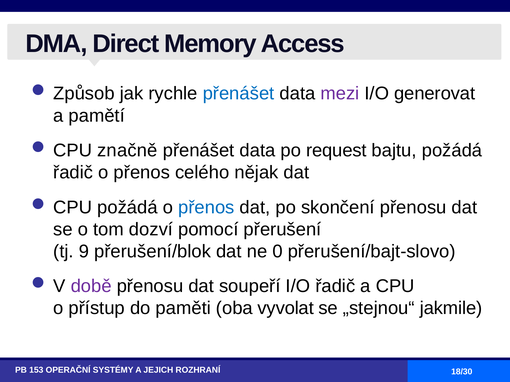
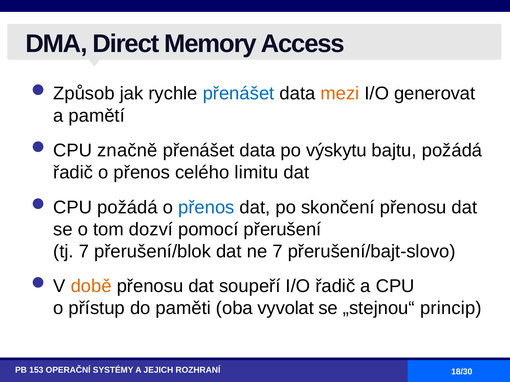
mezi colour: purple -> orange (340, 94)
request: request -> výskytu (336, 151)
nějak: nějak -> limitu (256, 173)
tj 9: 9 -> 7 (84, 252)
ne 0: 0 -> 7 (277, 252)
době colour: purple -> orange (91, 287)
jakmile: jakmile -> princip (451, 309)
